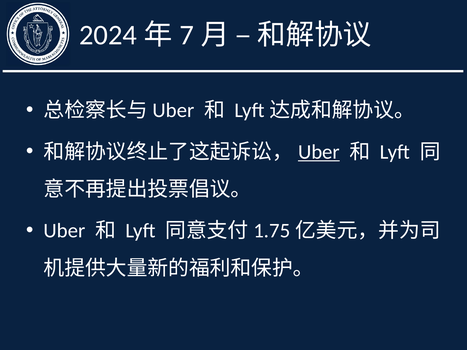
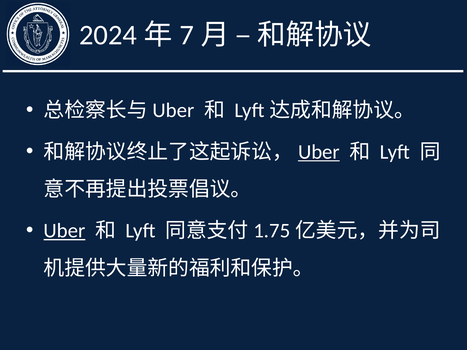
Uber underline: none -> present (65, 231)
